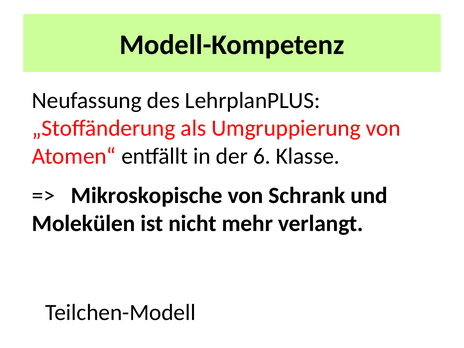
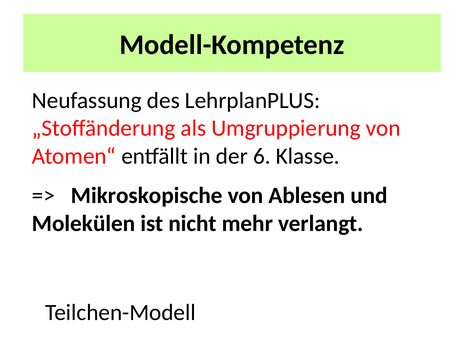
Schrank: Schrank -> Ablesen (307, 196)
